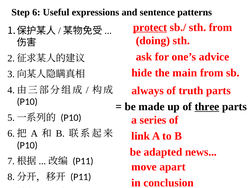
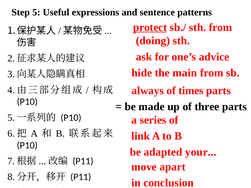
6: 6 -> 5 (36, 12)
truth: truth -> times (191, 91)
three underline: present -> none (207, 107)
news: news -> your (201, 152)
